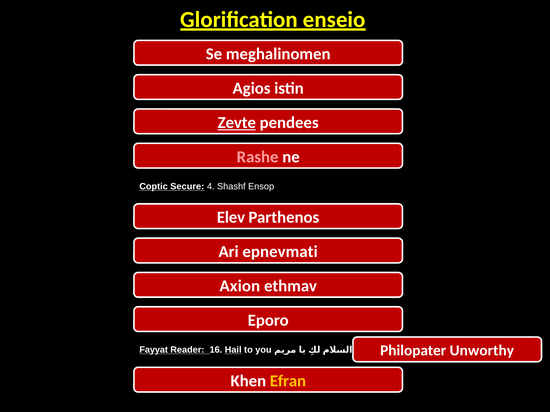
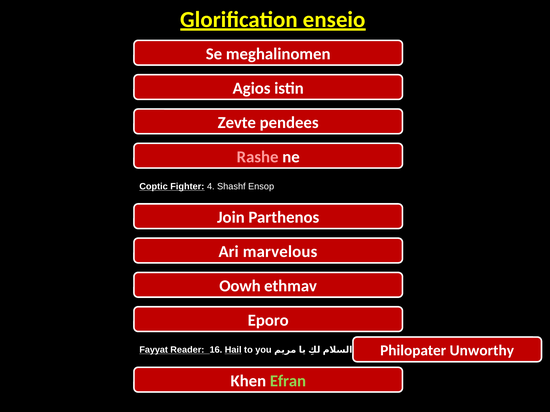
Zevte underline: present -> none (237, 123)
Secure: Secure -> Fighter (187, 187)
Elev: Elev -> Join (231, 218)
epnevmati: epnevmati -> marvelous (280, 252)
Axion: Axion -> Oowh (240, 286)
Efran colour: yellow -> light green (288, 381)
